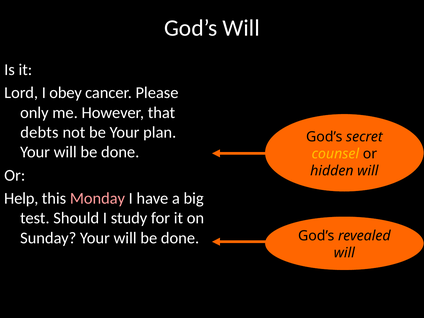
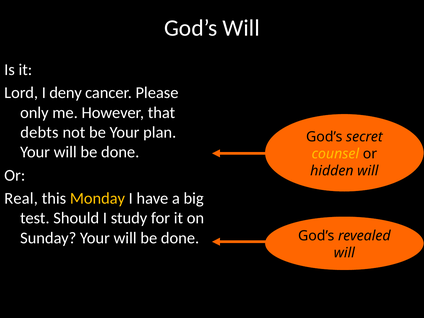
obey: obey -> deny (66, 93)
Help: Help -> Real (21, 198)
Monday colour: pink -> yellow (97, 198)
